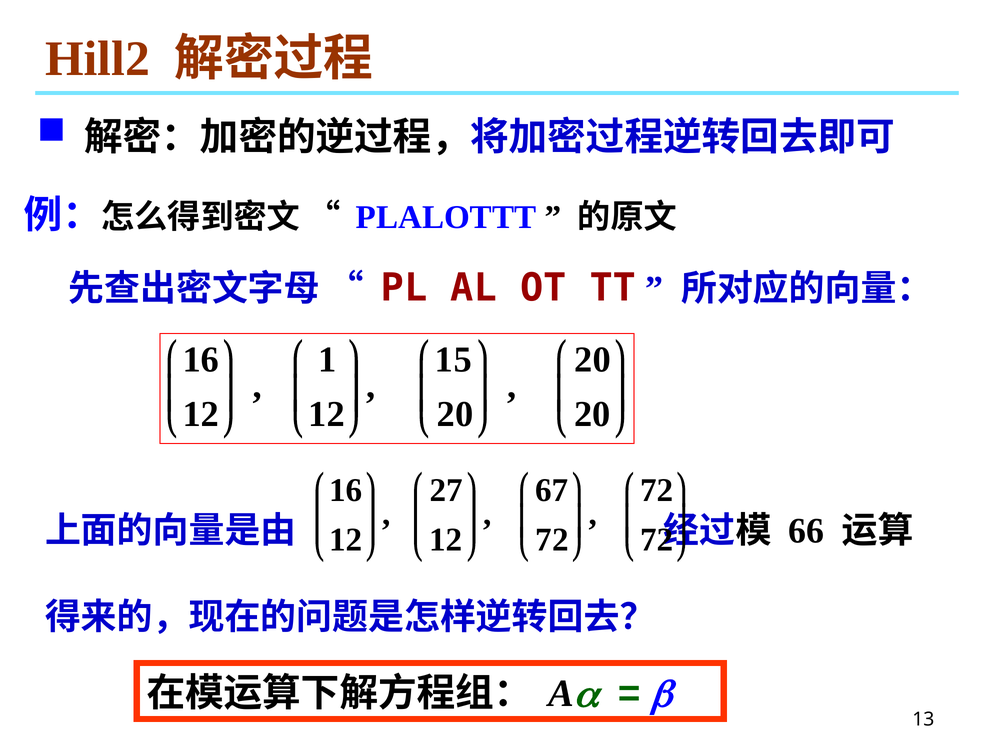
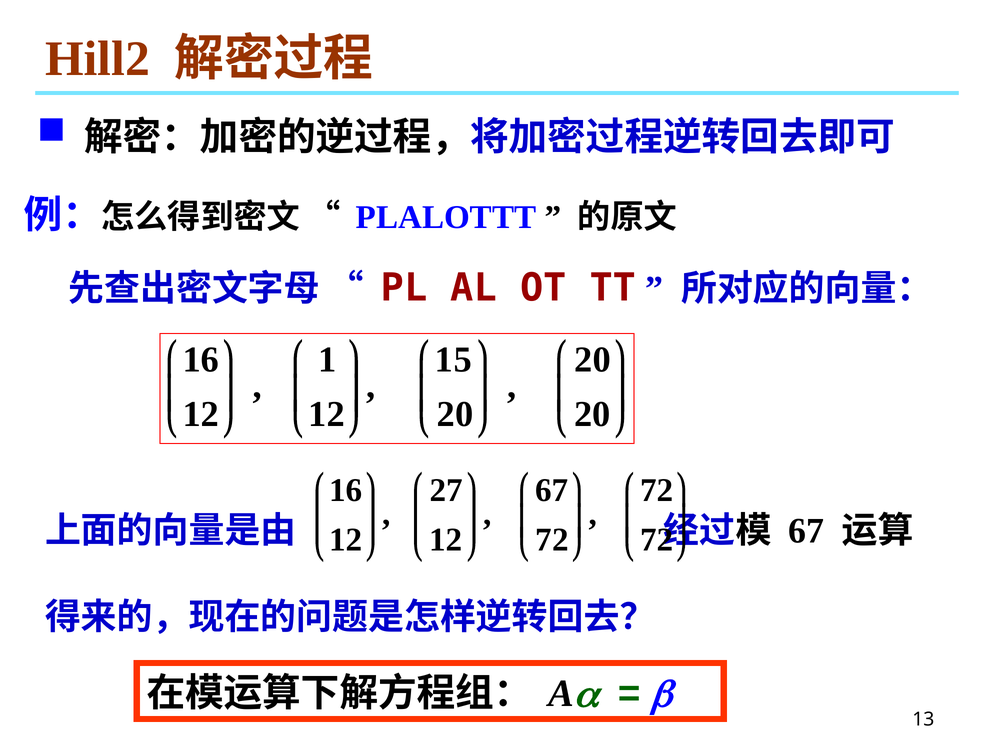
66: 66 -> 67 (806, 531)
